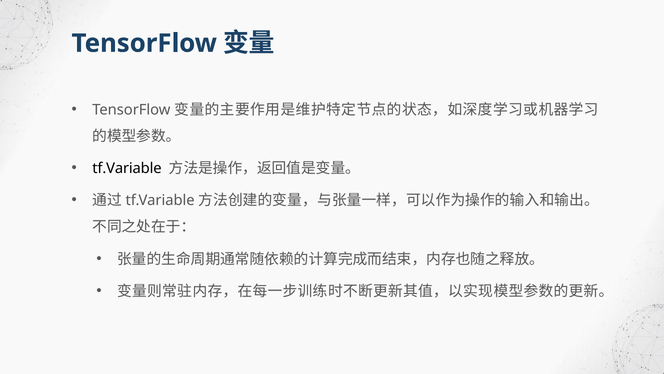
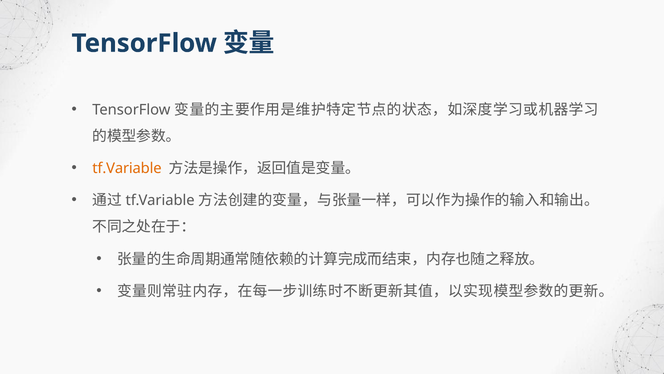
tf.Variable colour: black -> orange (127, 168)
